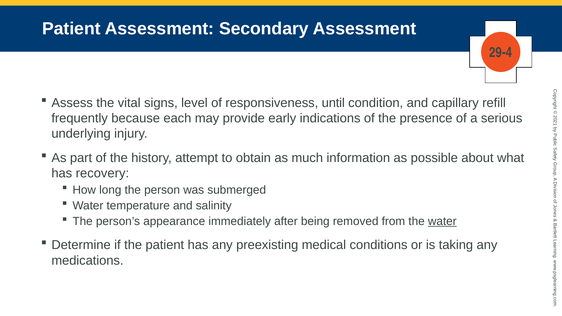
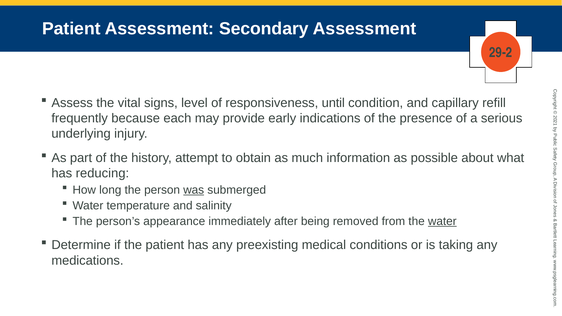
29-4: 29-4 -> 29-2 (501, 53)
recovery: recovery -> reducing (102, 173)
was underline: none -> present (194, 190)
